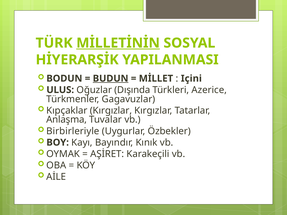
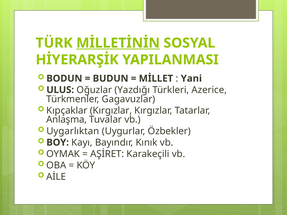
BUDUN underline: present -> none (111, 79)
Içini: Içini -> Yani (191, 79)
Dışında: Dışında -> Yazdığı (132, 90)
Birbirleriyle: Birbirleriyle -> Uygarlıktan (73, 131)
